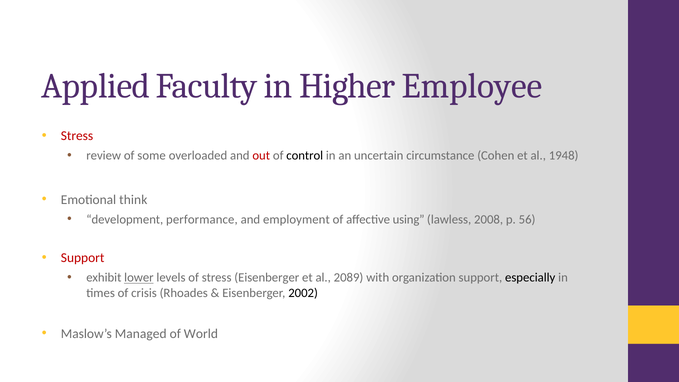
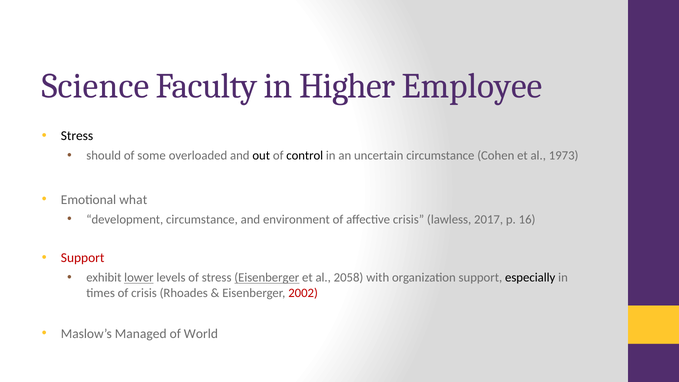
Applied: Applied -> Science (95, 86)
Stress colour: red -> black (77, 136)
review: review -> should (104, 156)
out colour: red -> black (261, 156)
1948: 1948 -> 1973 (564, 156)
think: think -> what (133, 200)
development performance: performance -> circumstance (202, 219)
employment: employment -> environment (296, 219)
affective using: using -> crisis (409, 219)
2008: 2008 -> 2017 (489, 219)
56: 56 -> 16 (527, 219)
Eisenberger underline: none -> present (267, 278)
2089: 2089 -> 2058 (349, 278)
2002 colour: black -> red (303, 293)
